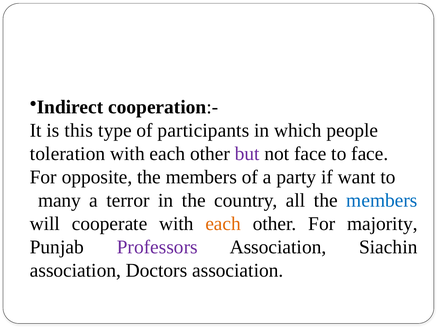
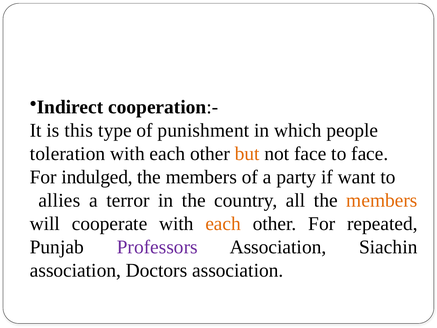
participants: participants -> punishment (203, 130)
but colour: purple -> orange (247, 154)
opposite: opposite -> indulged (97, 177)
many: many -> allies (59, 200)
members colour: blue -> orange (382, 200)
majority: majority -> repeated (382, 224)
